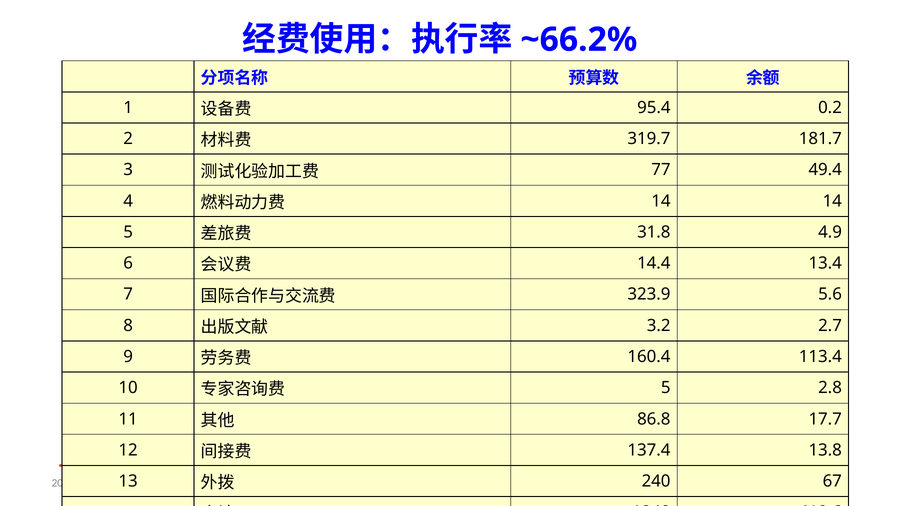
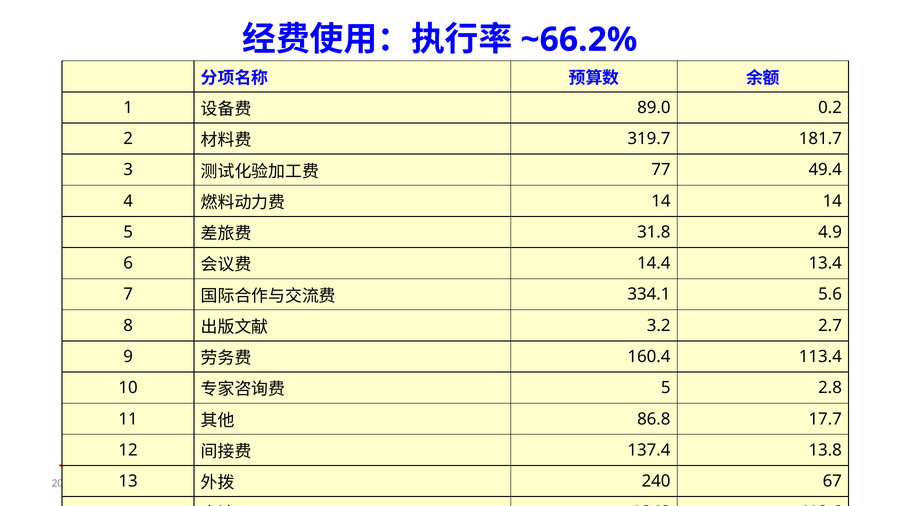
95.4: 95.4 -> 89.0 (654, 108)
323.9: 323.9 -> 334.1 (649, 295)
